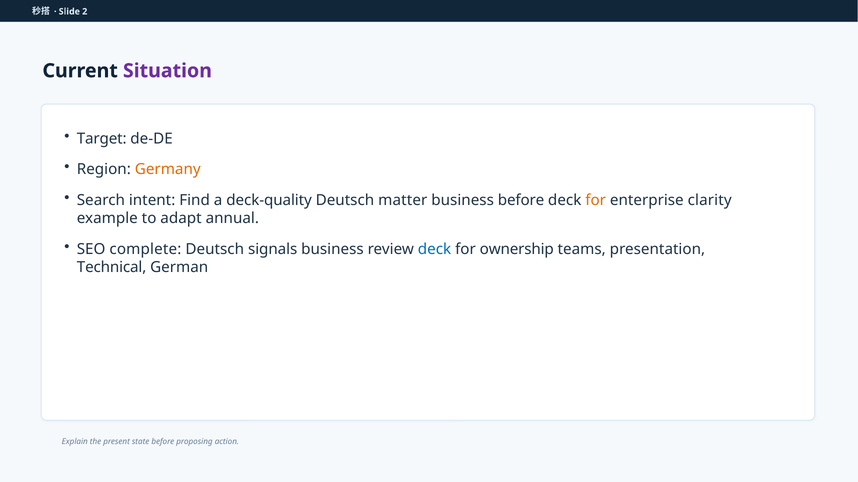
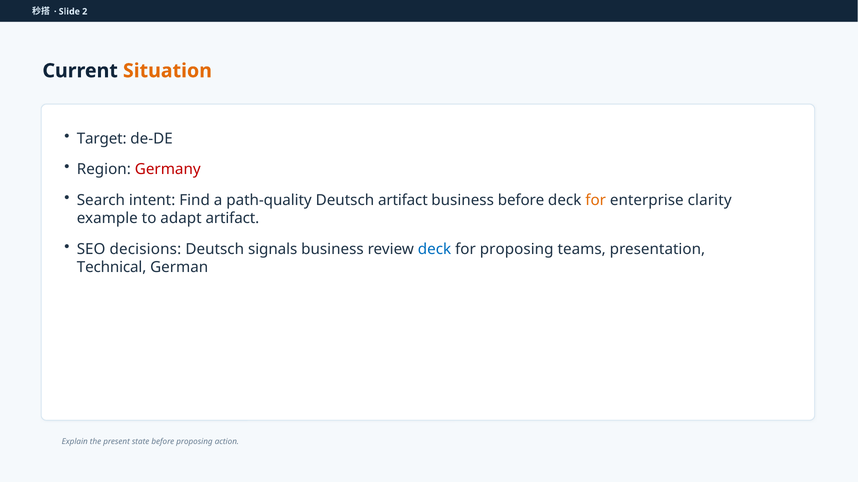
Situation colour: purple -> orange (167, 71)
Germany colour: orange -> red (168, 170)
deck-quality: deck-quality -> path-quality (269, 200)
Deutsch matter: matter -> artifact (403, 200)
adapt annual: annual -> artifact (232, 219)
complete: complete -> decisions (145, 249)
for ownership: ownership -> proposing (517, 249)
